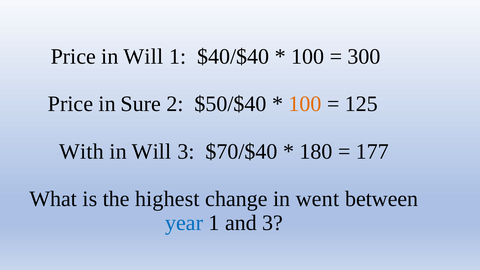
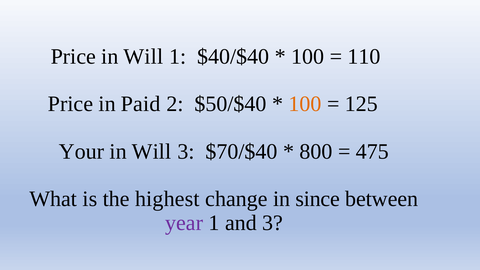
300: 300 -> 110 (364, 56)
Sure: Sure -> Paid (141, 104)
With: With -> Your (82, 151)
180: 180 -> 800 (316, 151)
177: 177 -> 475 (372, 151)
went: went -> since (318, 199)
year colour: blue -> purple (184, 223)
